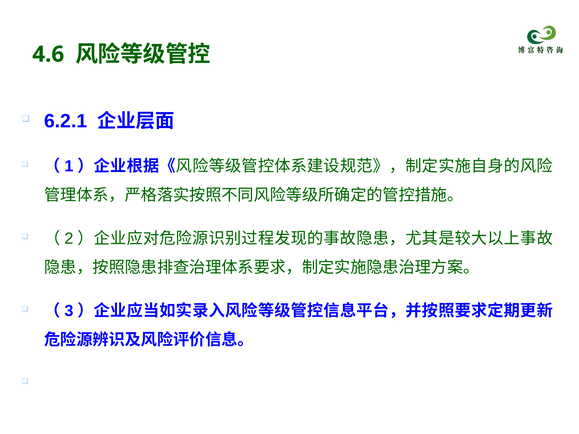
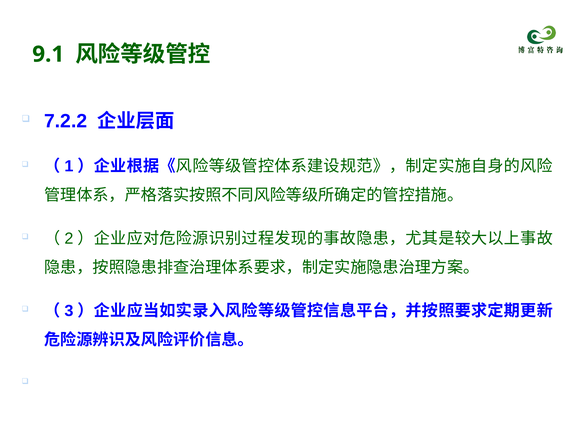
4.6: 4.6 -> 9.1 (48, 54)
6.2.1: 6.2.1 -> 7.2.2 (66, 121)
